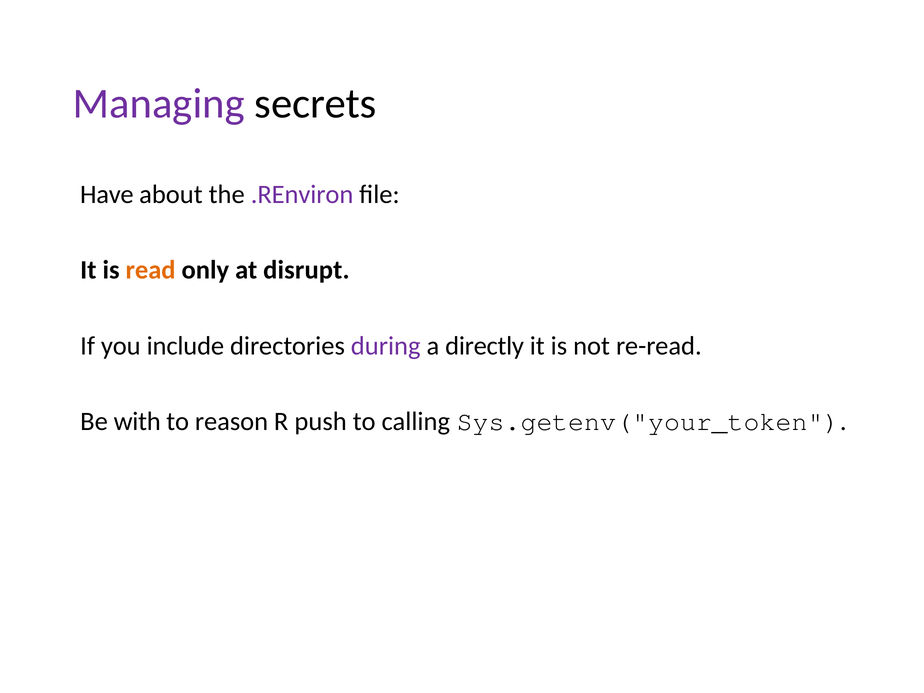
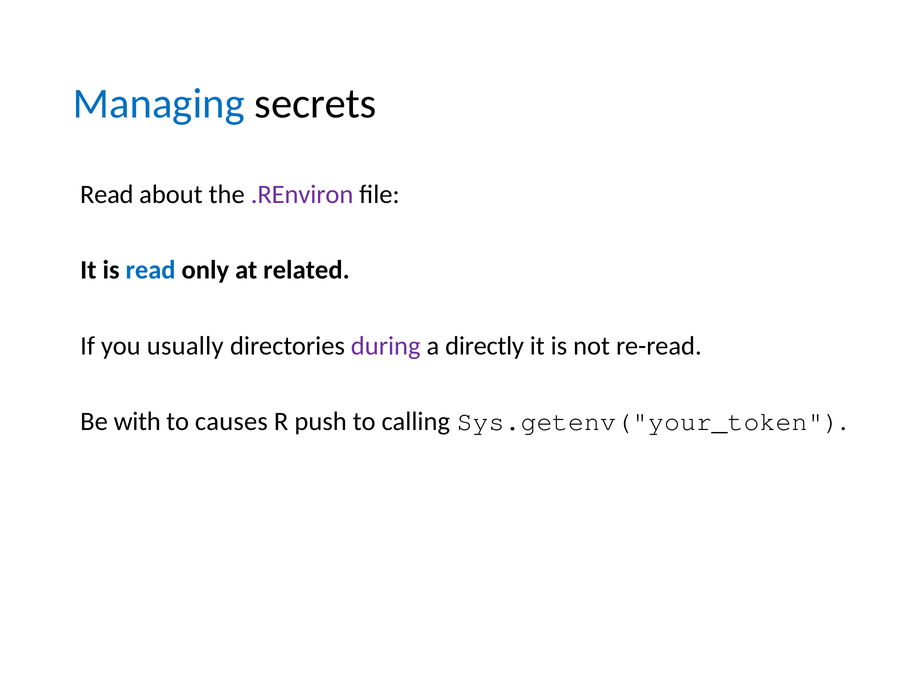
Managing colour: purple -> blue (159, 104)
Have: Have -> Read (107, 194)
read colour: orange -> blue (151, 270)
disrupt: disrupt -> related (306, 270)
include: include -> usually (185, 346)
reason: reason -> causes (231, 422)
